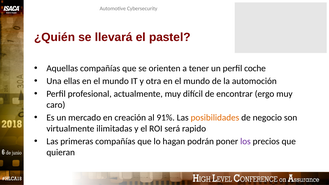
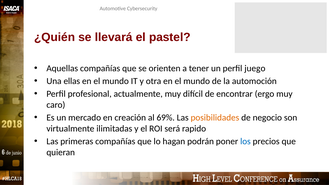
coche: coche -> juego (255, 68)
91%: 91% -> 69% (166, 118)
los colour: purple -> blue (245, 141)
